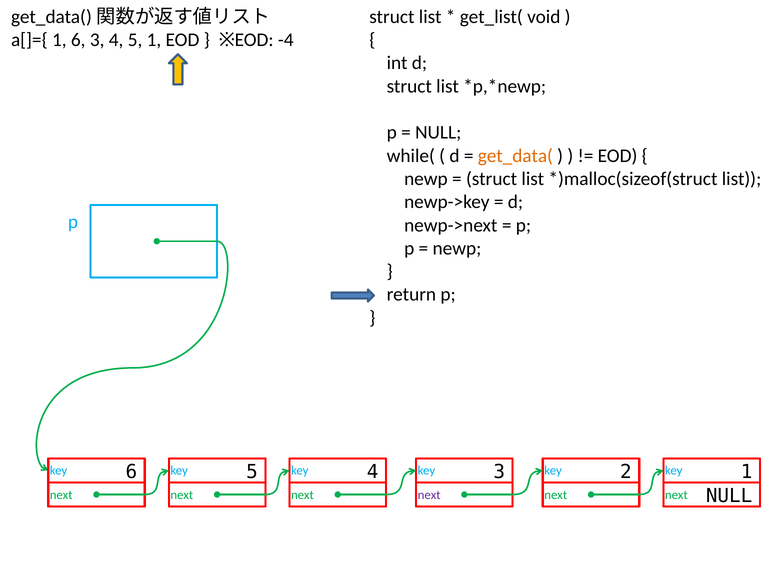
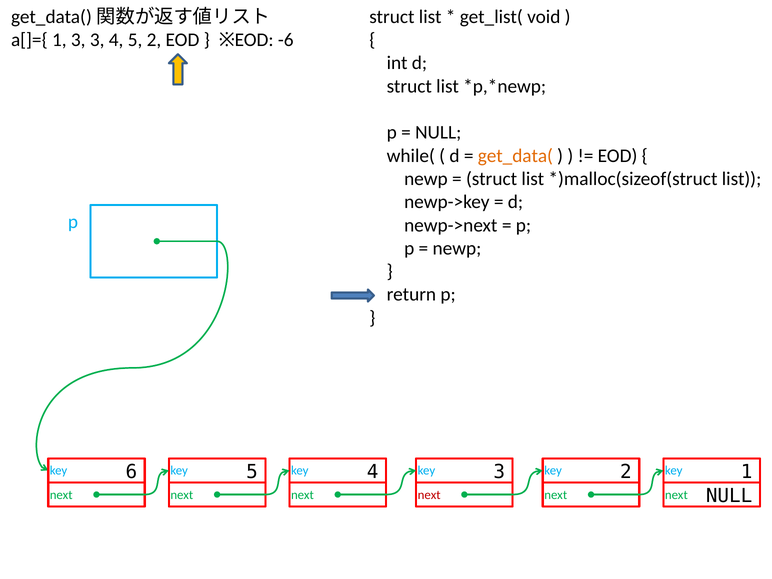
1 6: 6 -> 3 (78, 40)
5 1: 1 -> 2 (154, 40)
-4: -4 -> -6 (286, 40)
next colour: purple -> red (429, 495)
